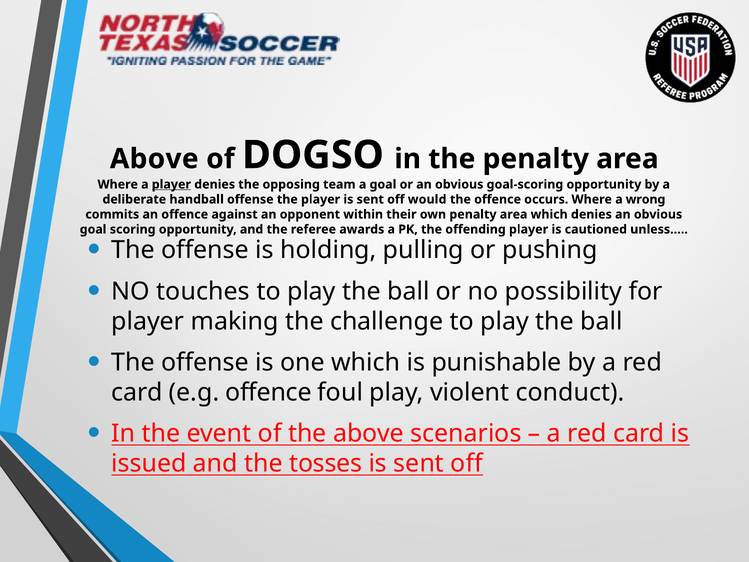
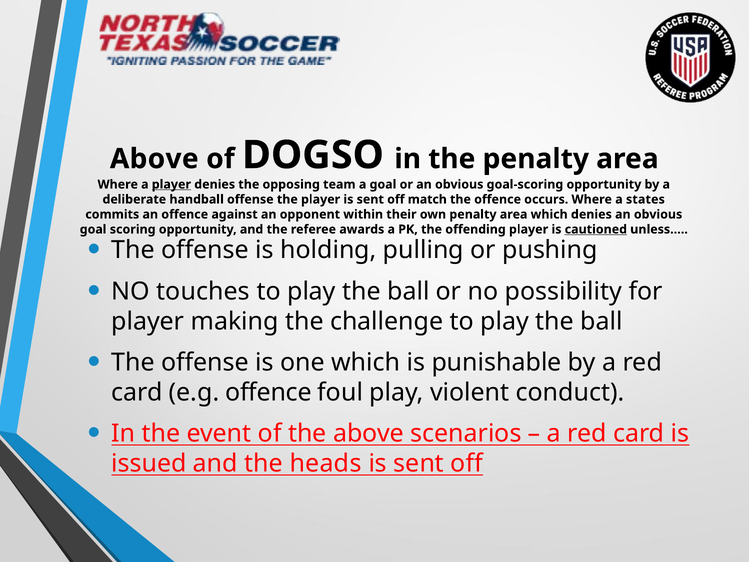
would: would -> match (427, 199)
wrong: wrong -> states (645, 199)
cautioned underline: none -> present (596, 229)
tosses: tosses -> heads (326, 463)
